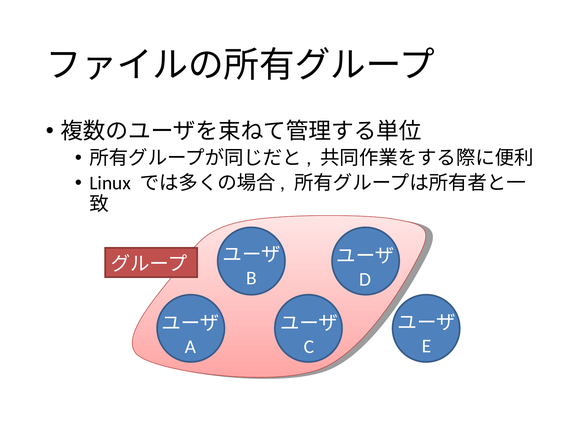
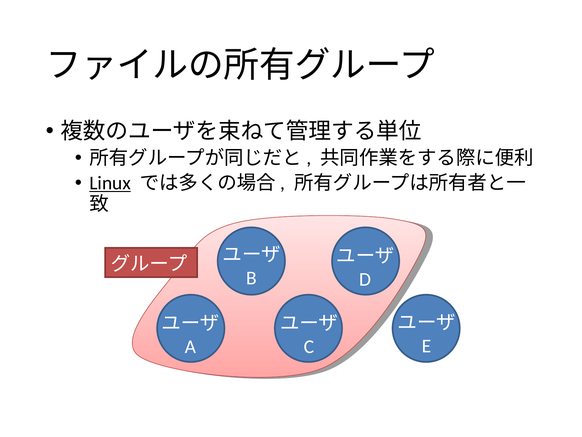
Linux underline: none -> present (110, 183)
